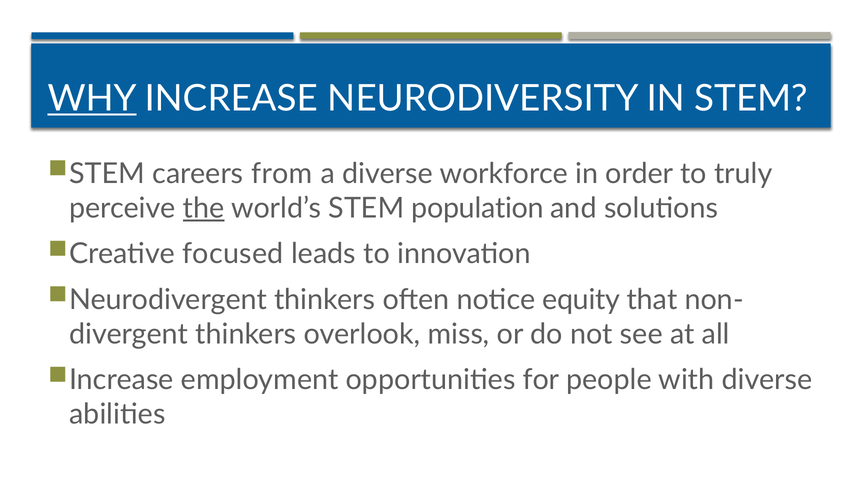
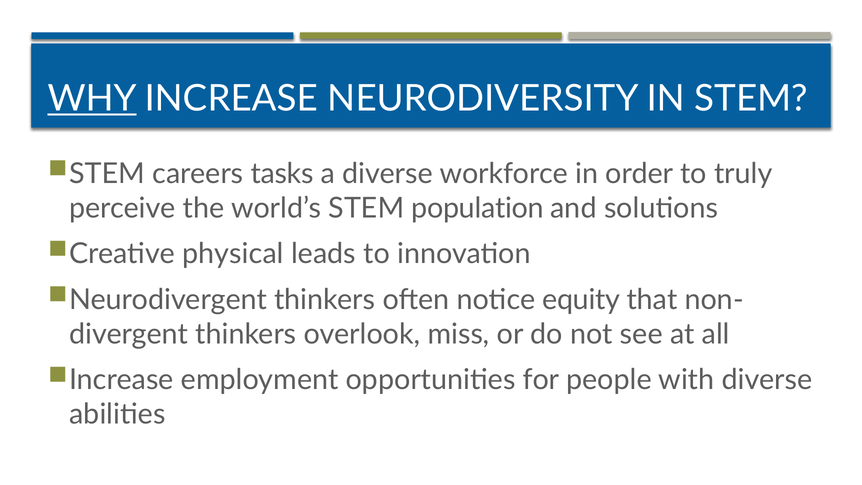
from: from -> tasks (282, 174)
the underline: present -> none (204, 208)
focused: focused -> physical (233, 254)
